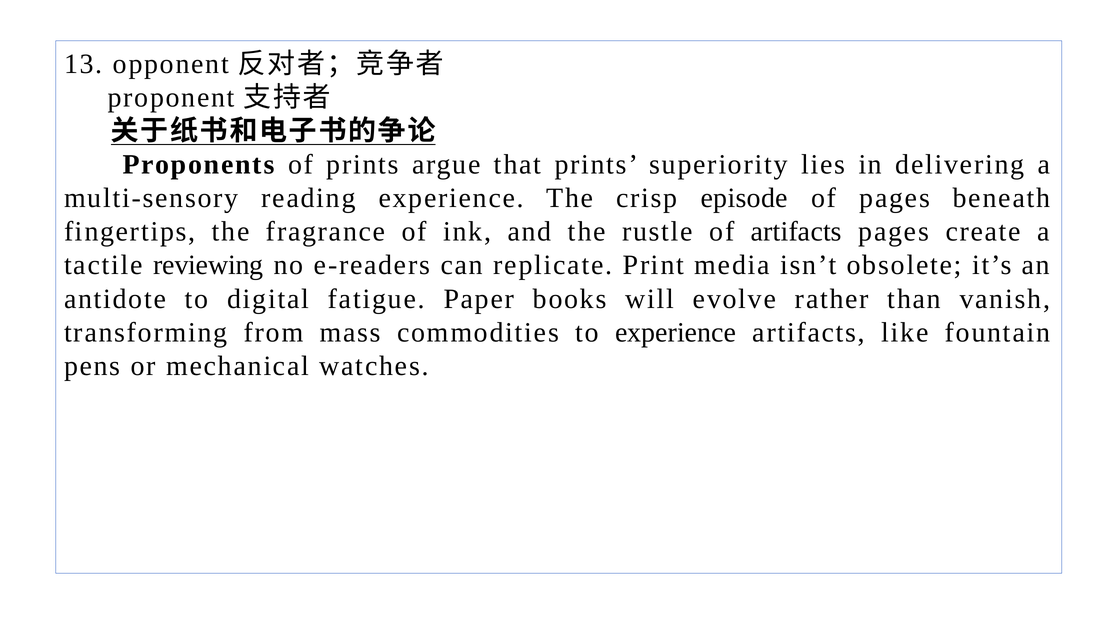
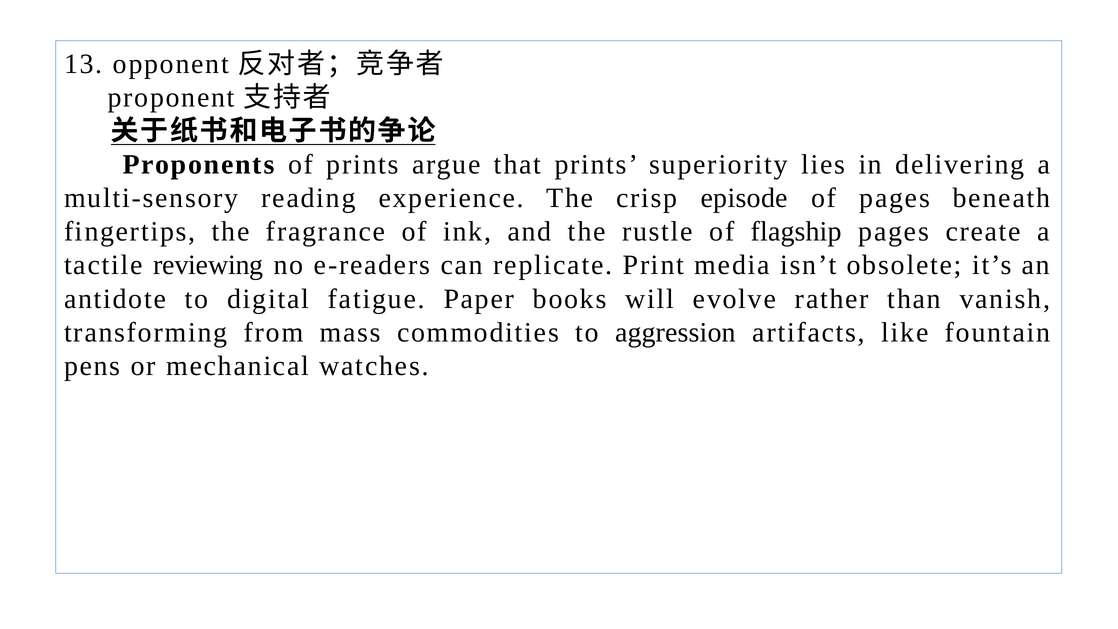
of artifacts: artifacts -> flagship (796, 232)
to experience: experience -> aggression (675, 332)
